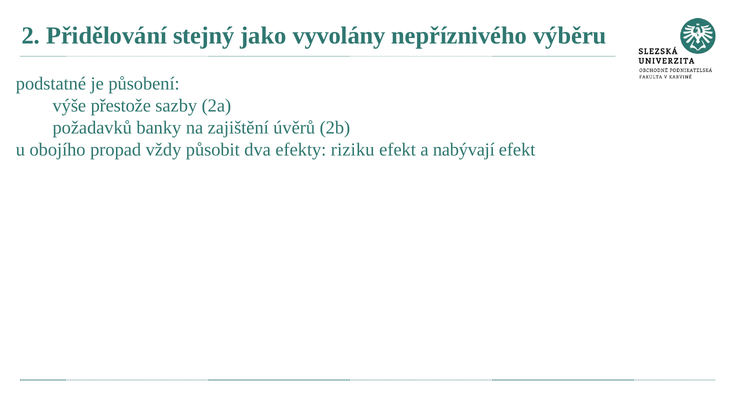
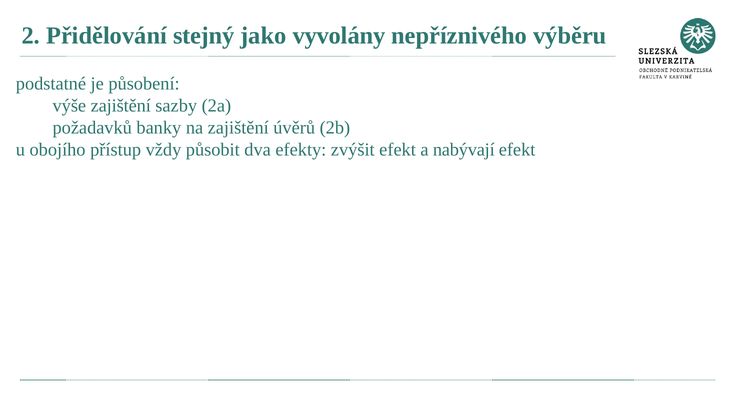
výše přestože: přestože -> zajištění (121, 106)
propad: propad -> přístup (116, 150)
riziku: riziku -> zvýšit (353, 150)
